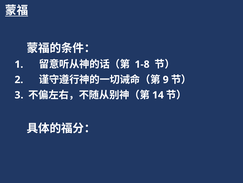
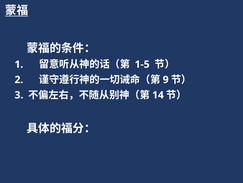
1-8: 1-8 -> 1-5 (142, 64)
